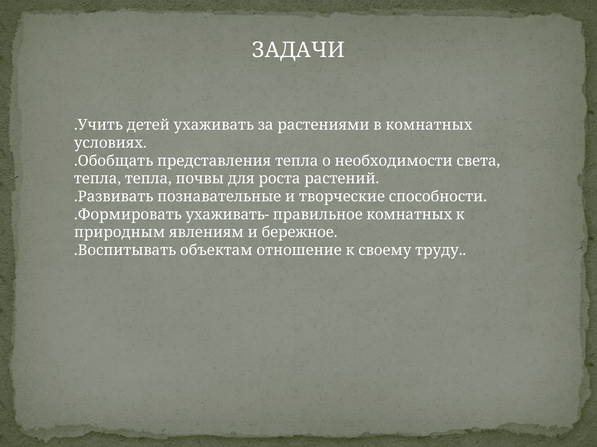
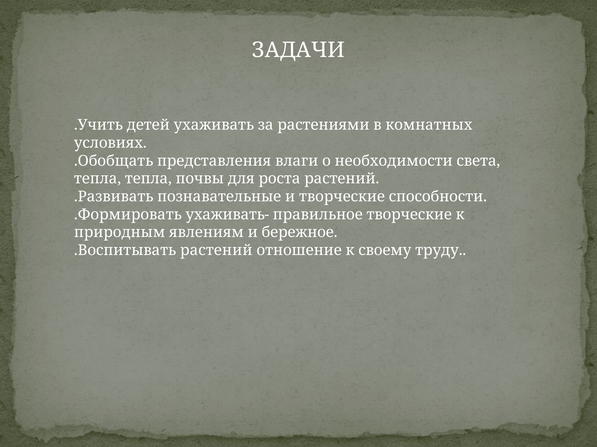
представления тепла: тепла -> влаги (297, 161)
правильное комнатных: комнатных -> творческие (409, 215)
.Воспитывать объектам: объектам -> растений (216, 251)
